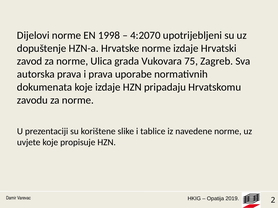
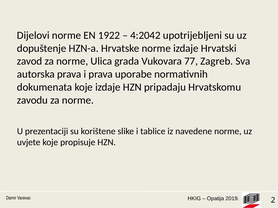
1998: 1998 -> 1922 (109, 35)
4:2070: 4:2070 -> 4:2042 (145, 35)
75: 75 -> 77 (191, 61)
